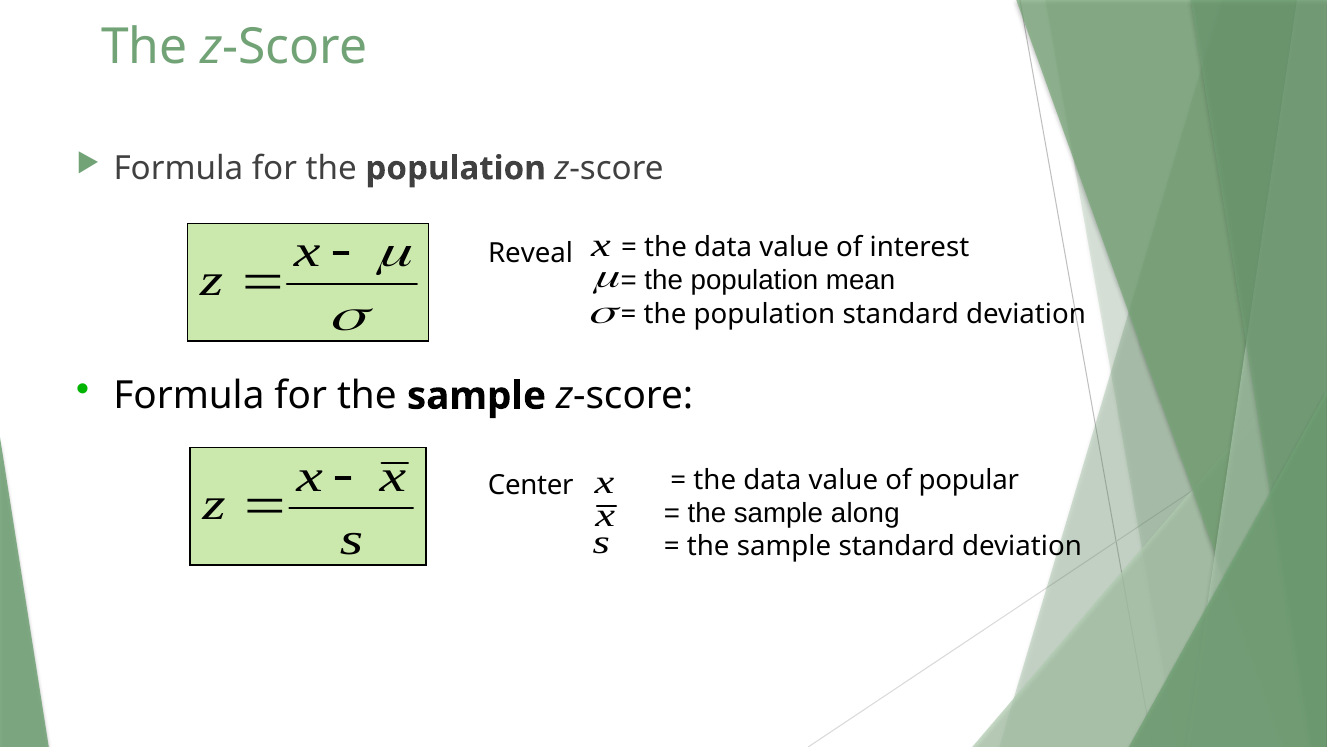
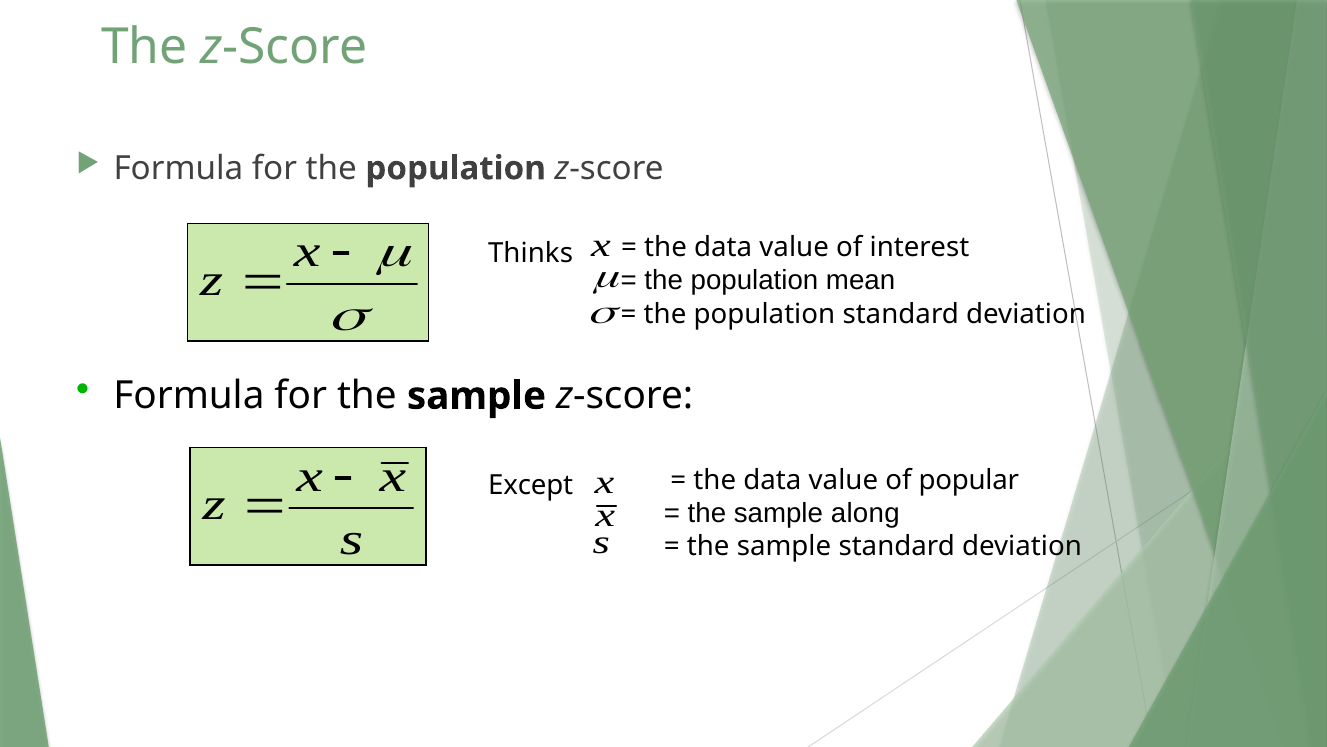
Reveal: Reveal -> Thinks (531, 253)
Center: Center -> Except (531, 485)
